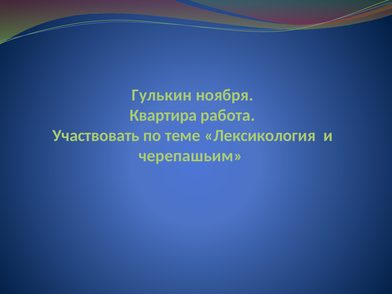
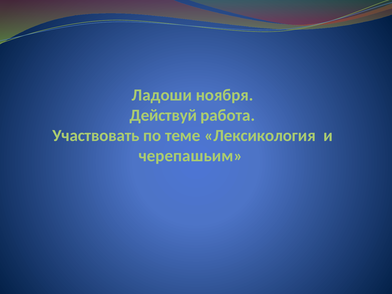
Гулькин: Гулькин -> Ладоши (162, 95)
Квартира: Квартира -> Действуй (163, 115)
